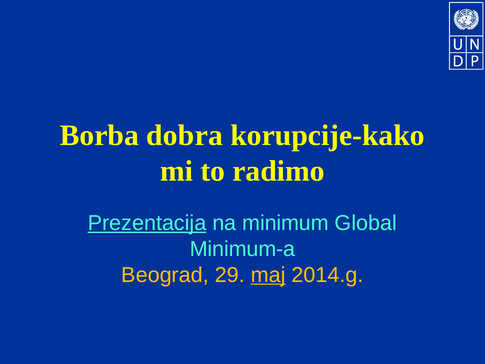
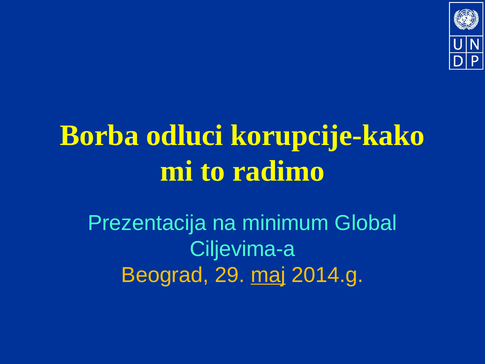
dobra: dobra -> odluci (185, 135)
Prezentacija underline: present -> none (147, 223)
Minimum-a: Minimum-a -> Ciljevima-a (243, 249)
